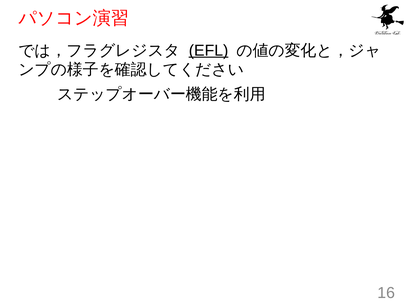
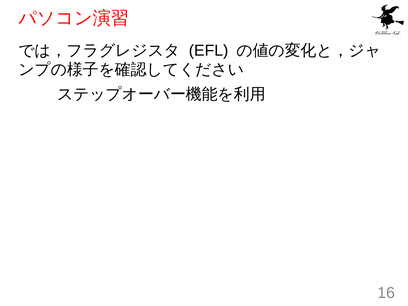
EFL underline: present -> none (209, 50)
